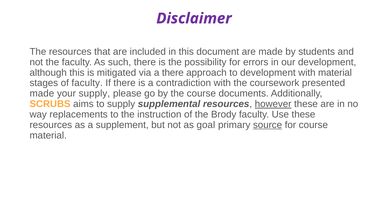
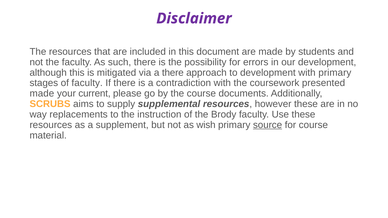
with material: material -> primary (335, 73)
your supply: supply -> current (94, 94)
however underline: present -> none (273, 104)
goal: goal -> wish (206, 125)
